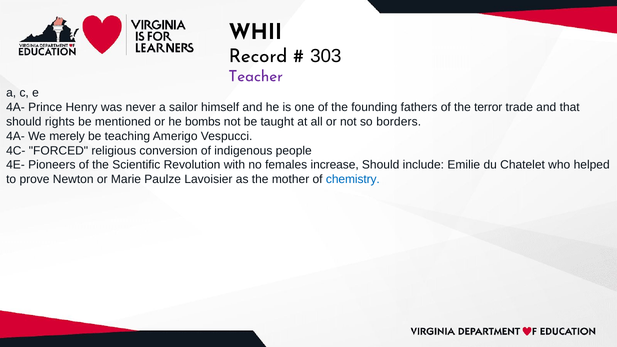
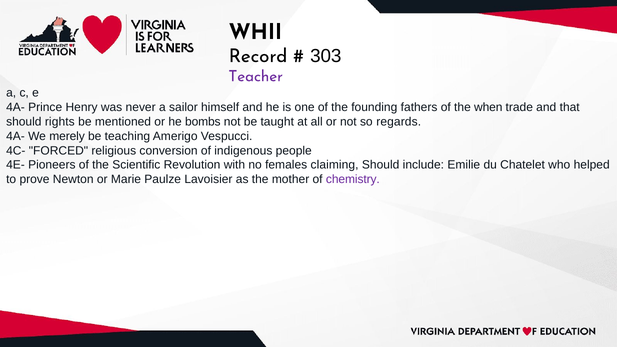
terror: terror -> when (488, 107)
borders: borders -> regards (399, 122)
increase: increase -> claiming (335, 165)
chemistry colour: blue -> purple (353, 179)
